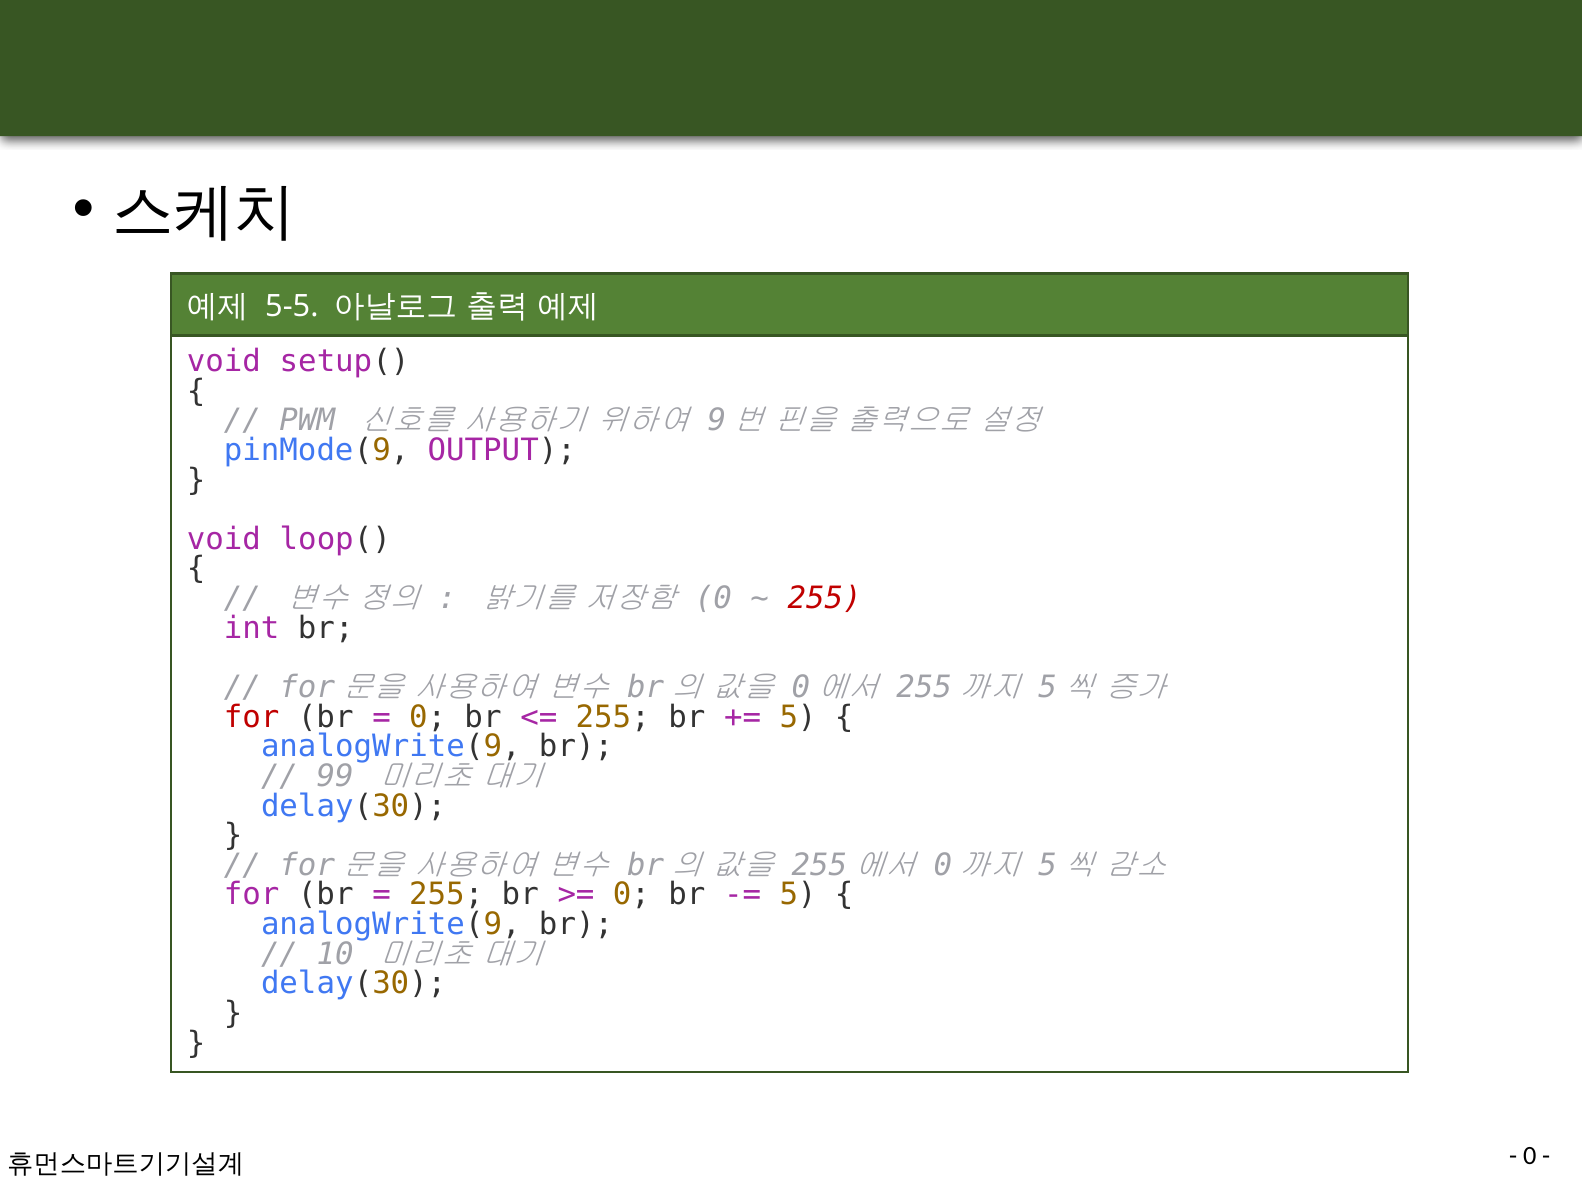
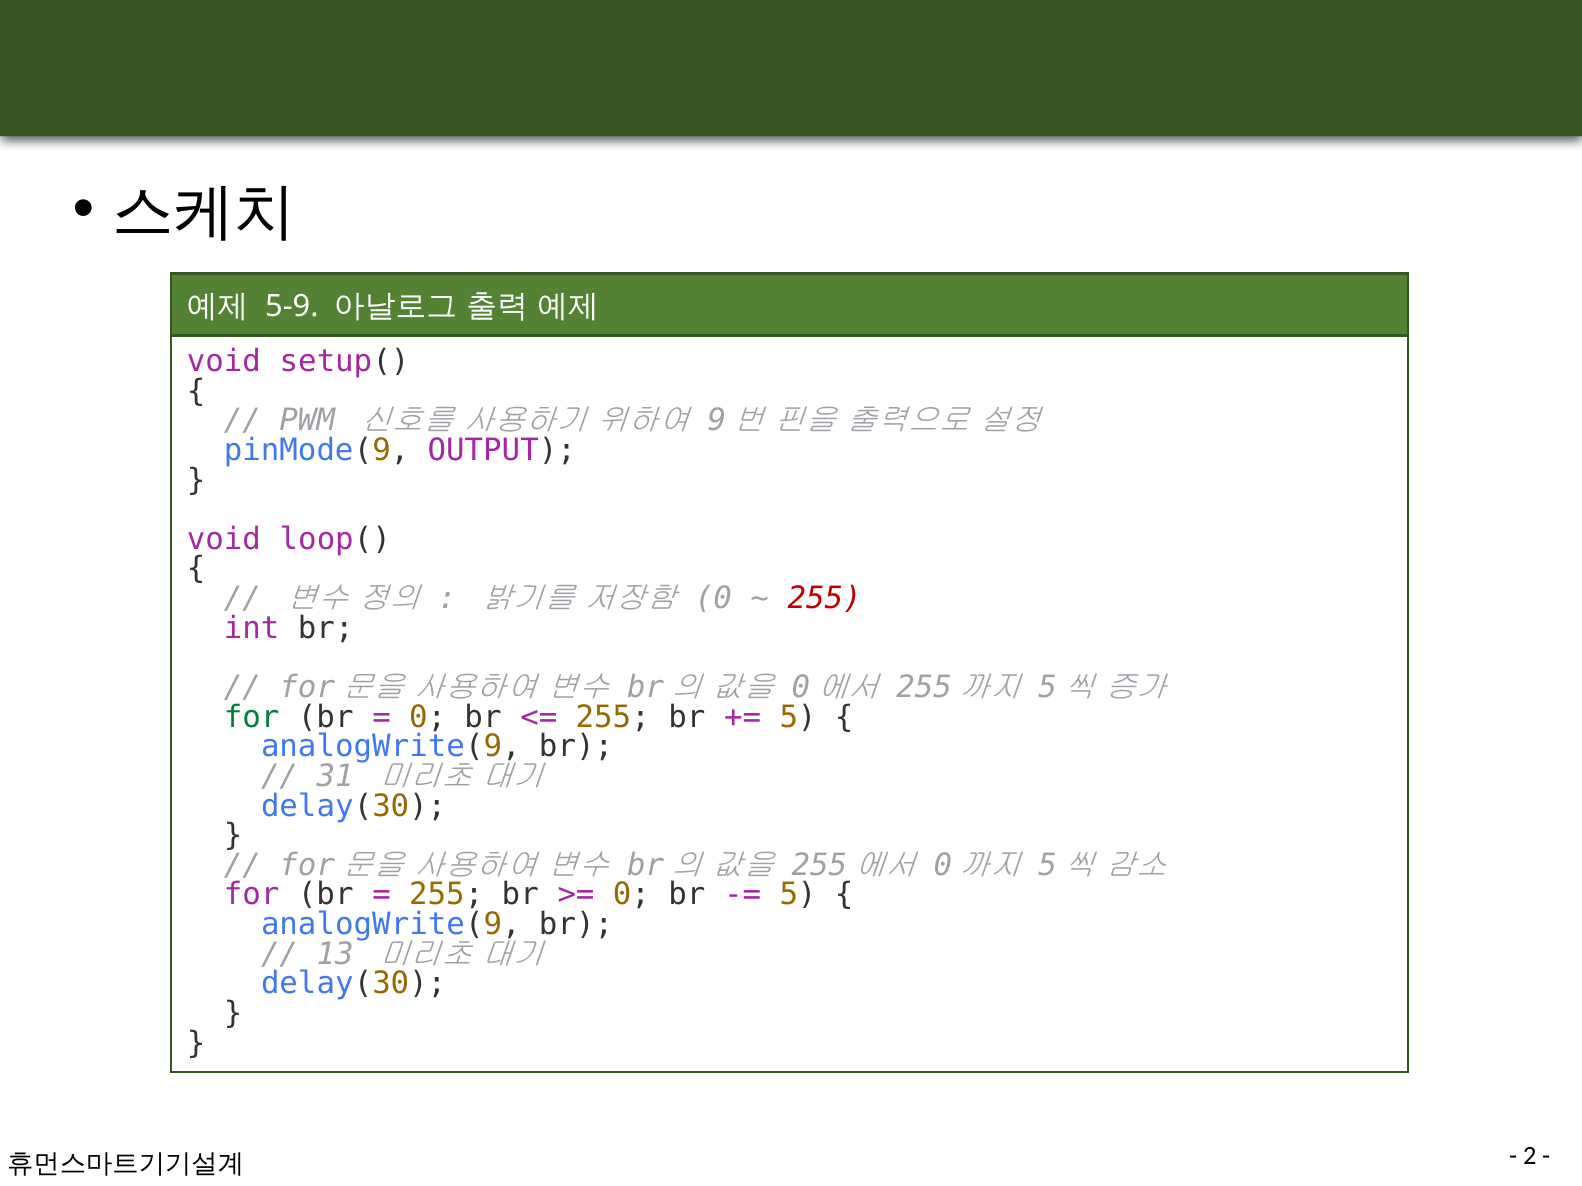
5-5: 5-5 -> 5-9 (292, 307)
for colour: red -> green (252, 717)
99: 99 -> 31 (335, 777)
10: 10 -> 13 (335, 954)
0: 0 -> 2 (1530, 1156)
